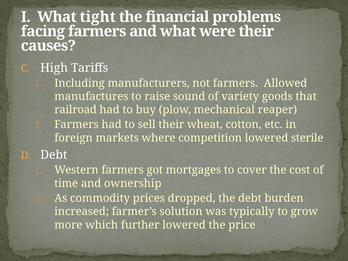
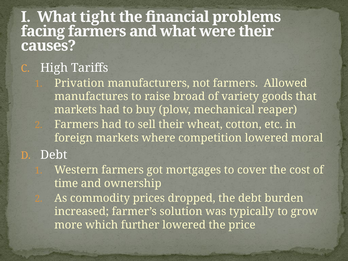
Including: Including -> Privation (79, 83)
sound: sound -> broad (189, 96)
railroad: railroad -> markets (76, 110)
sterile: sterile -> moral (307, 138)
